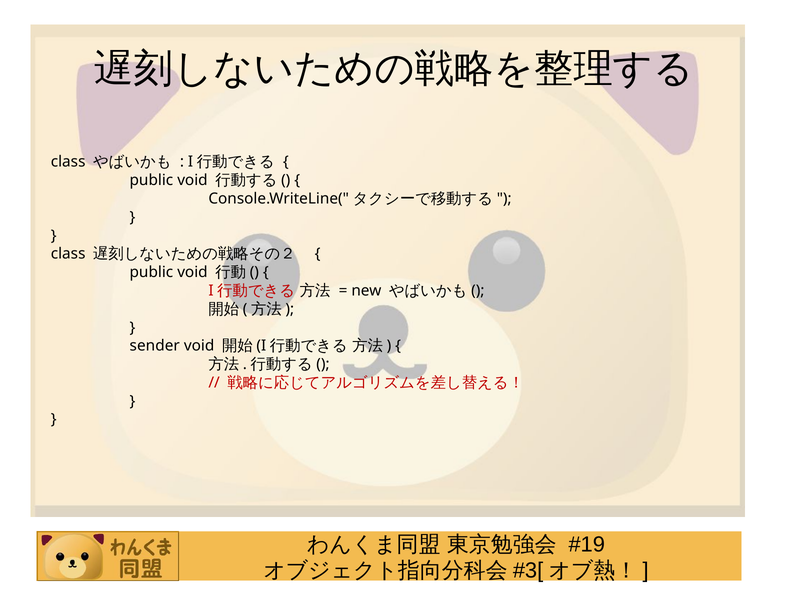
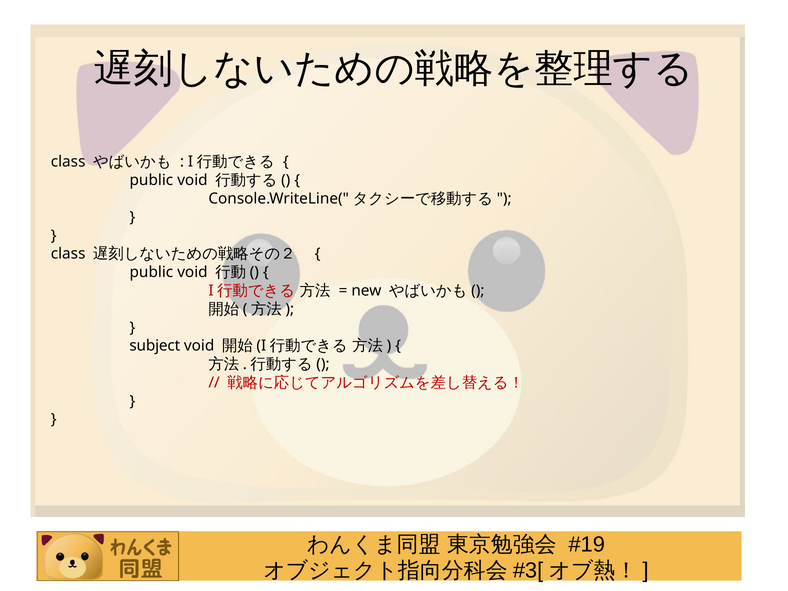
sender: sender -> subject (155, 346)
